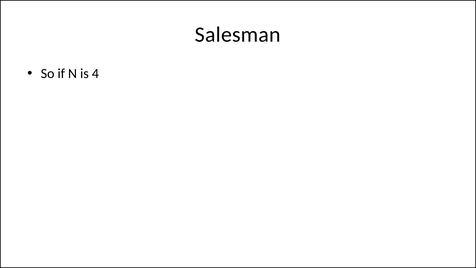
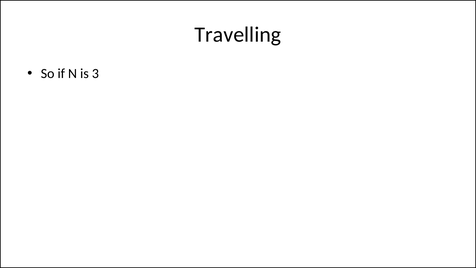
Salesman: Salesman -> Travelling (238, 35)
4: 4 -> 3 (95, 74)
